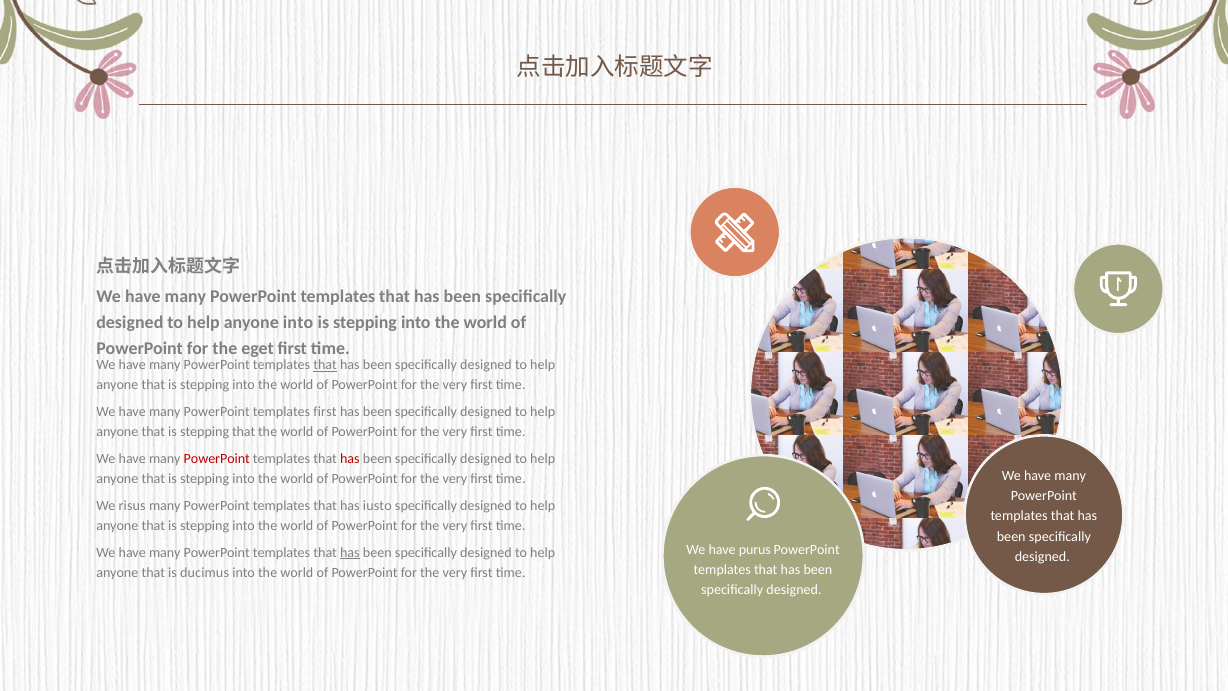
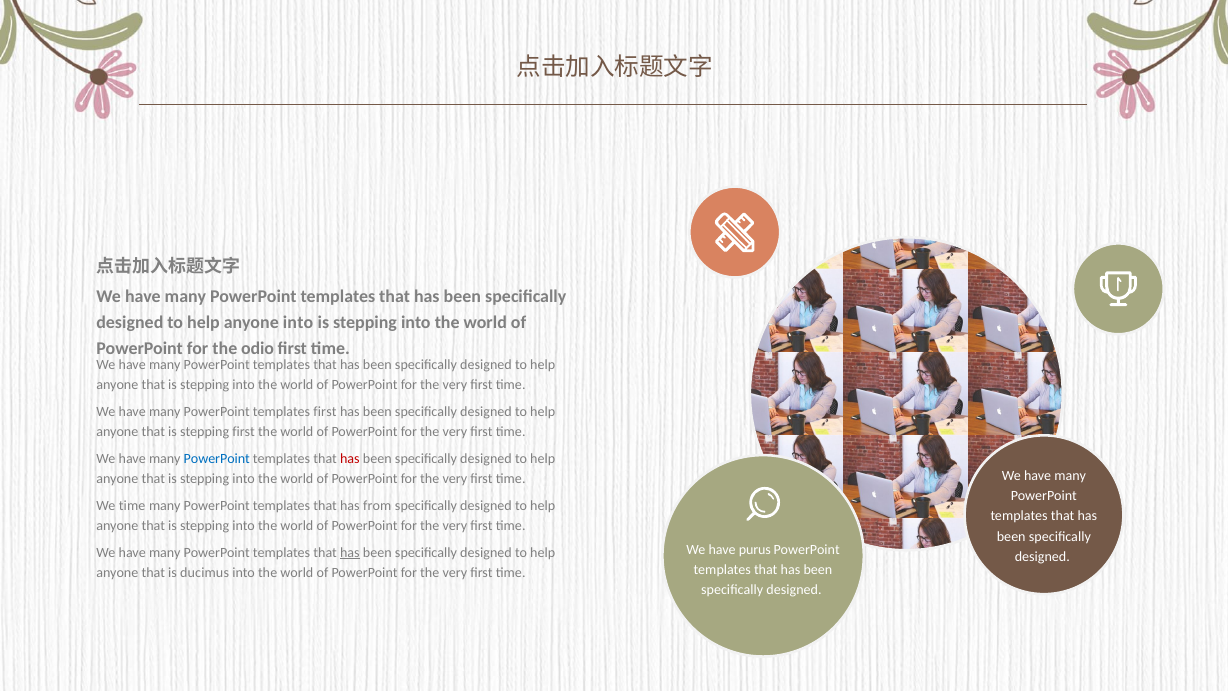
eget: eget -> odio (258, 348)
that underline: present -> none (325, 365)
stepping that: that -> first (244, 432)
PowerPoint colour: red -> blue (217, 459)
We risus: risus -> time (132, 506)
iusto: iusto -> from (377, 506)
